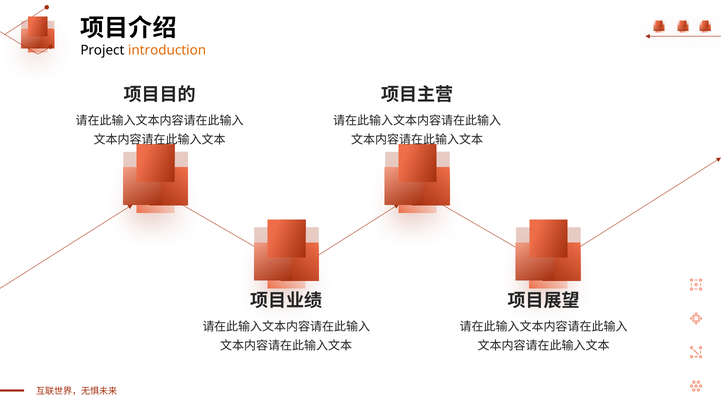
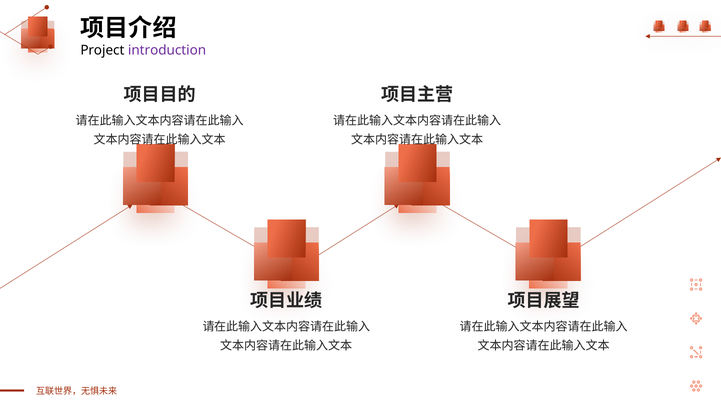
introduction colour: orange -> purple (167, 50)
